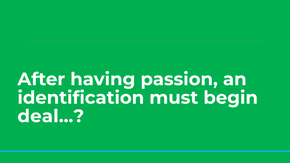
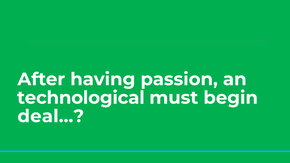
identification: identification -> technological (81, 98)
